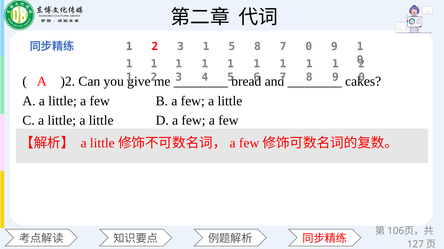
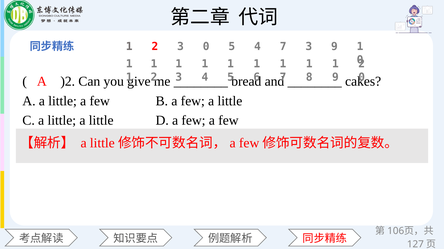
2 3 1: 1 -> 0 (206, 47)
5 8: 8 -> 4 (257, 47)
7 0: 0 -> 3 (309, 47)
